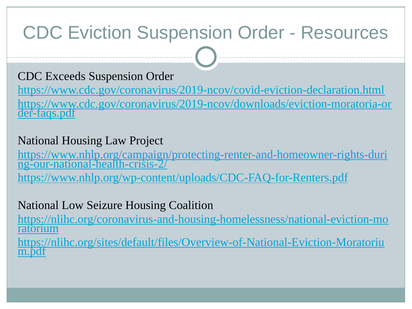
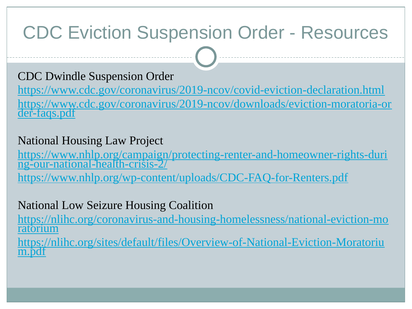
Exceeds: Exceeds -> Dwindle (65, 76)
